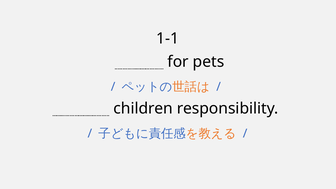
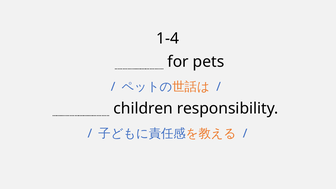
1-1: 1-1 -> 1-4 (168, 38)
